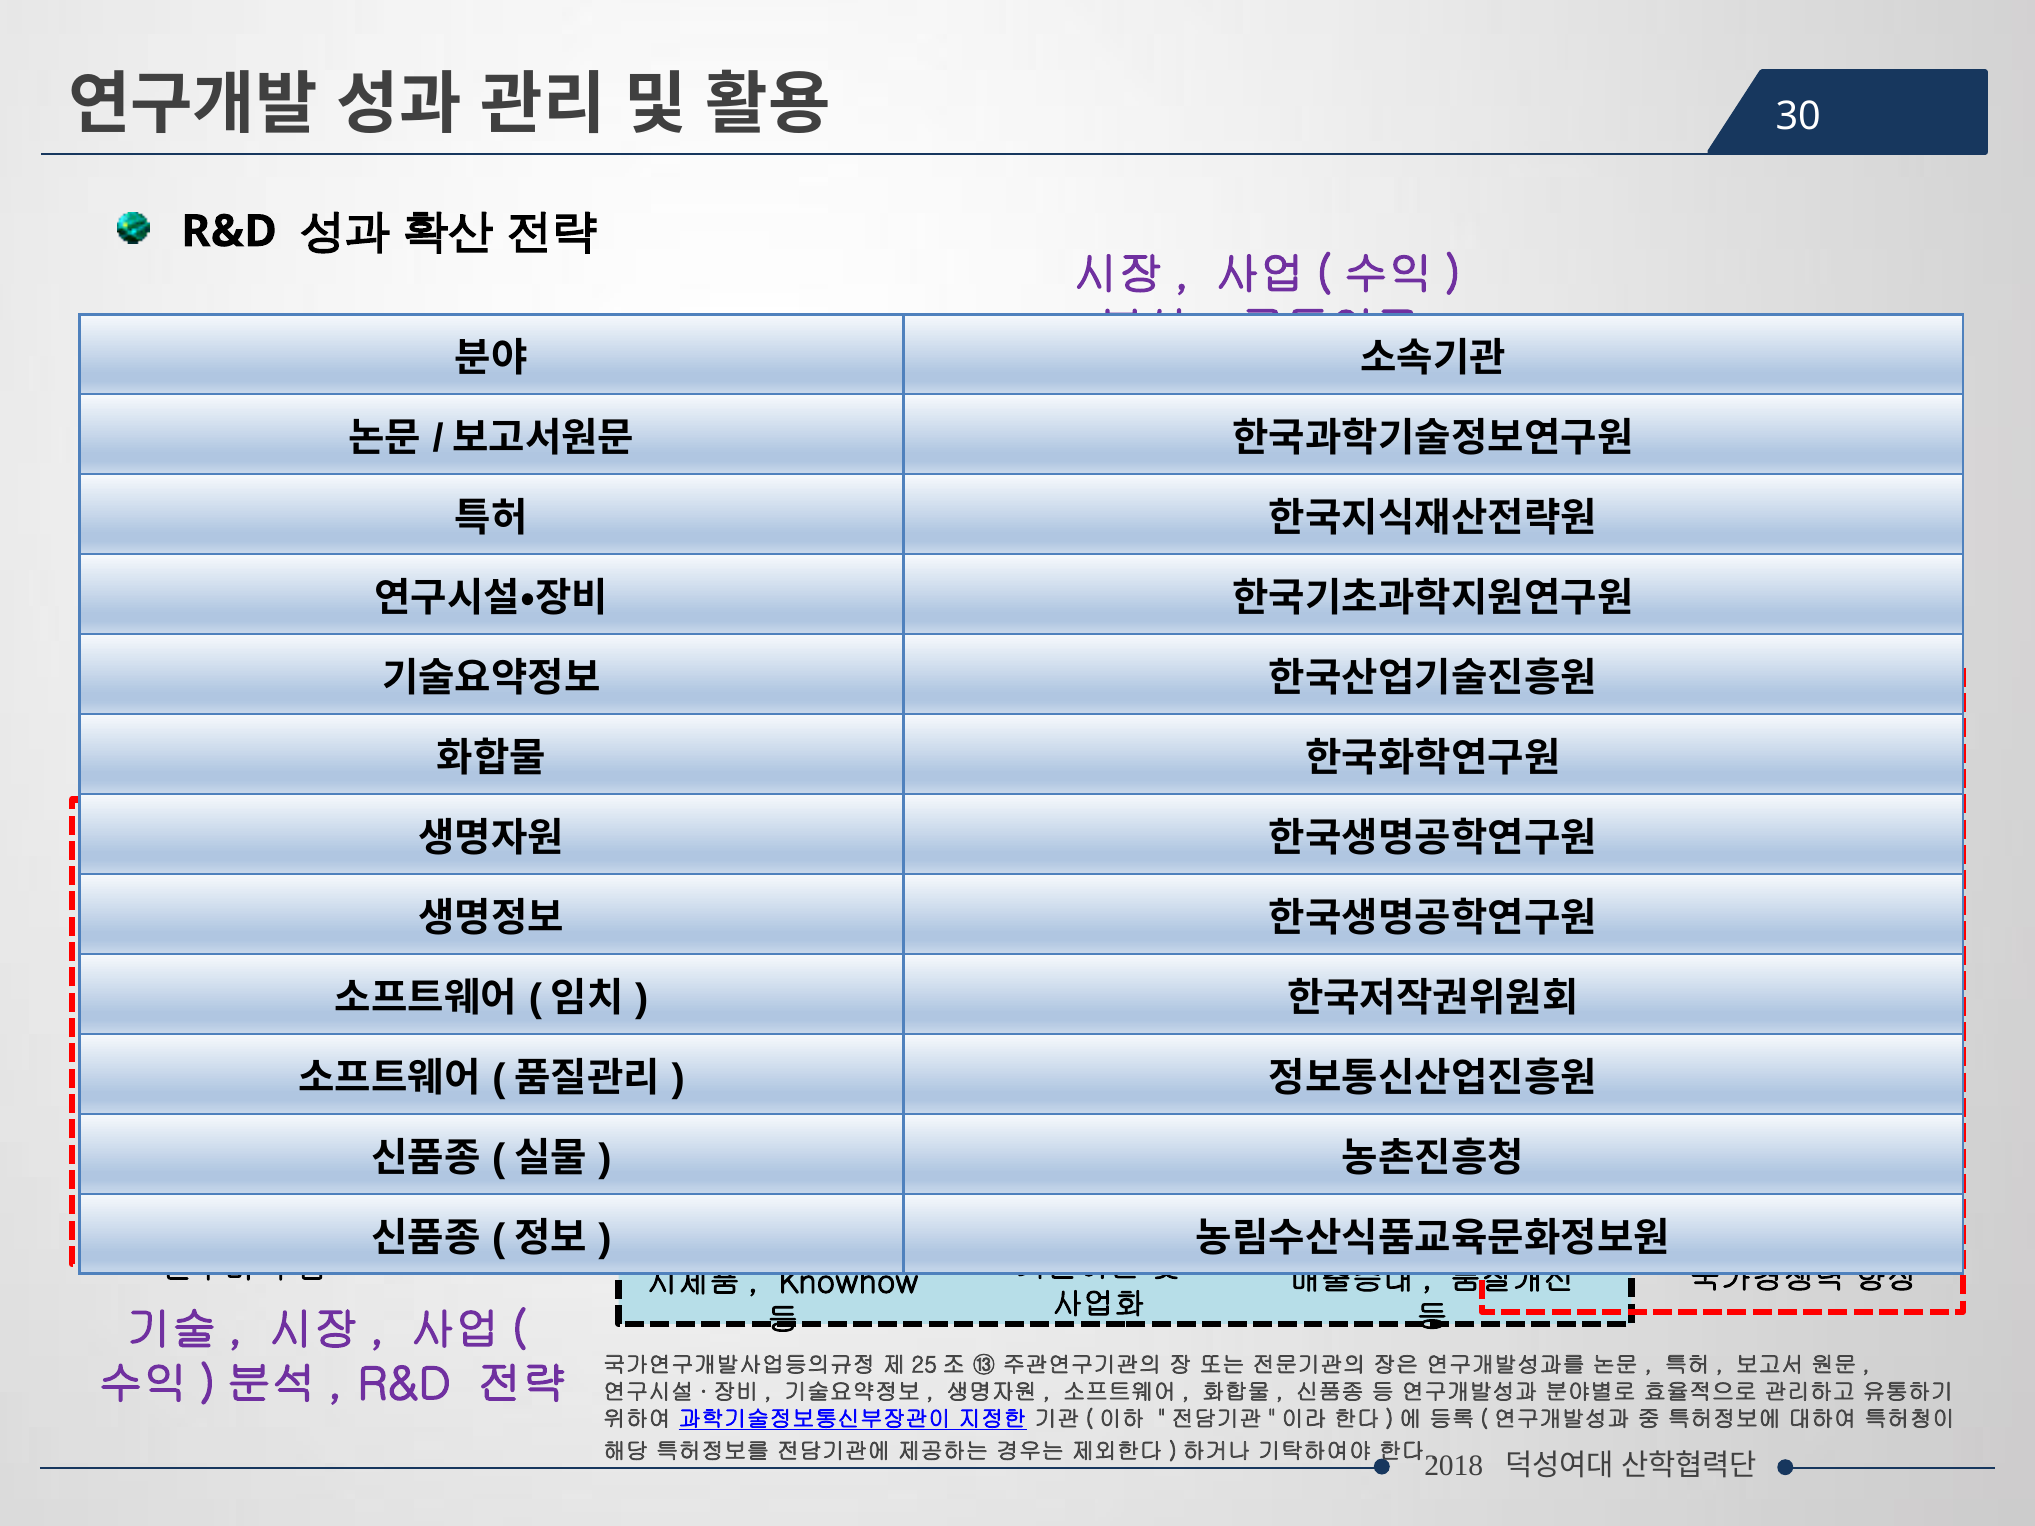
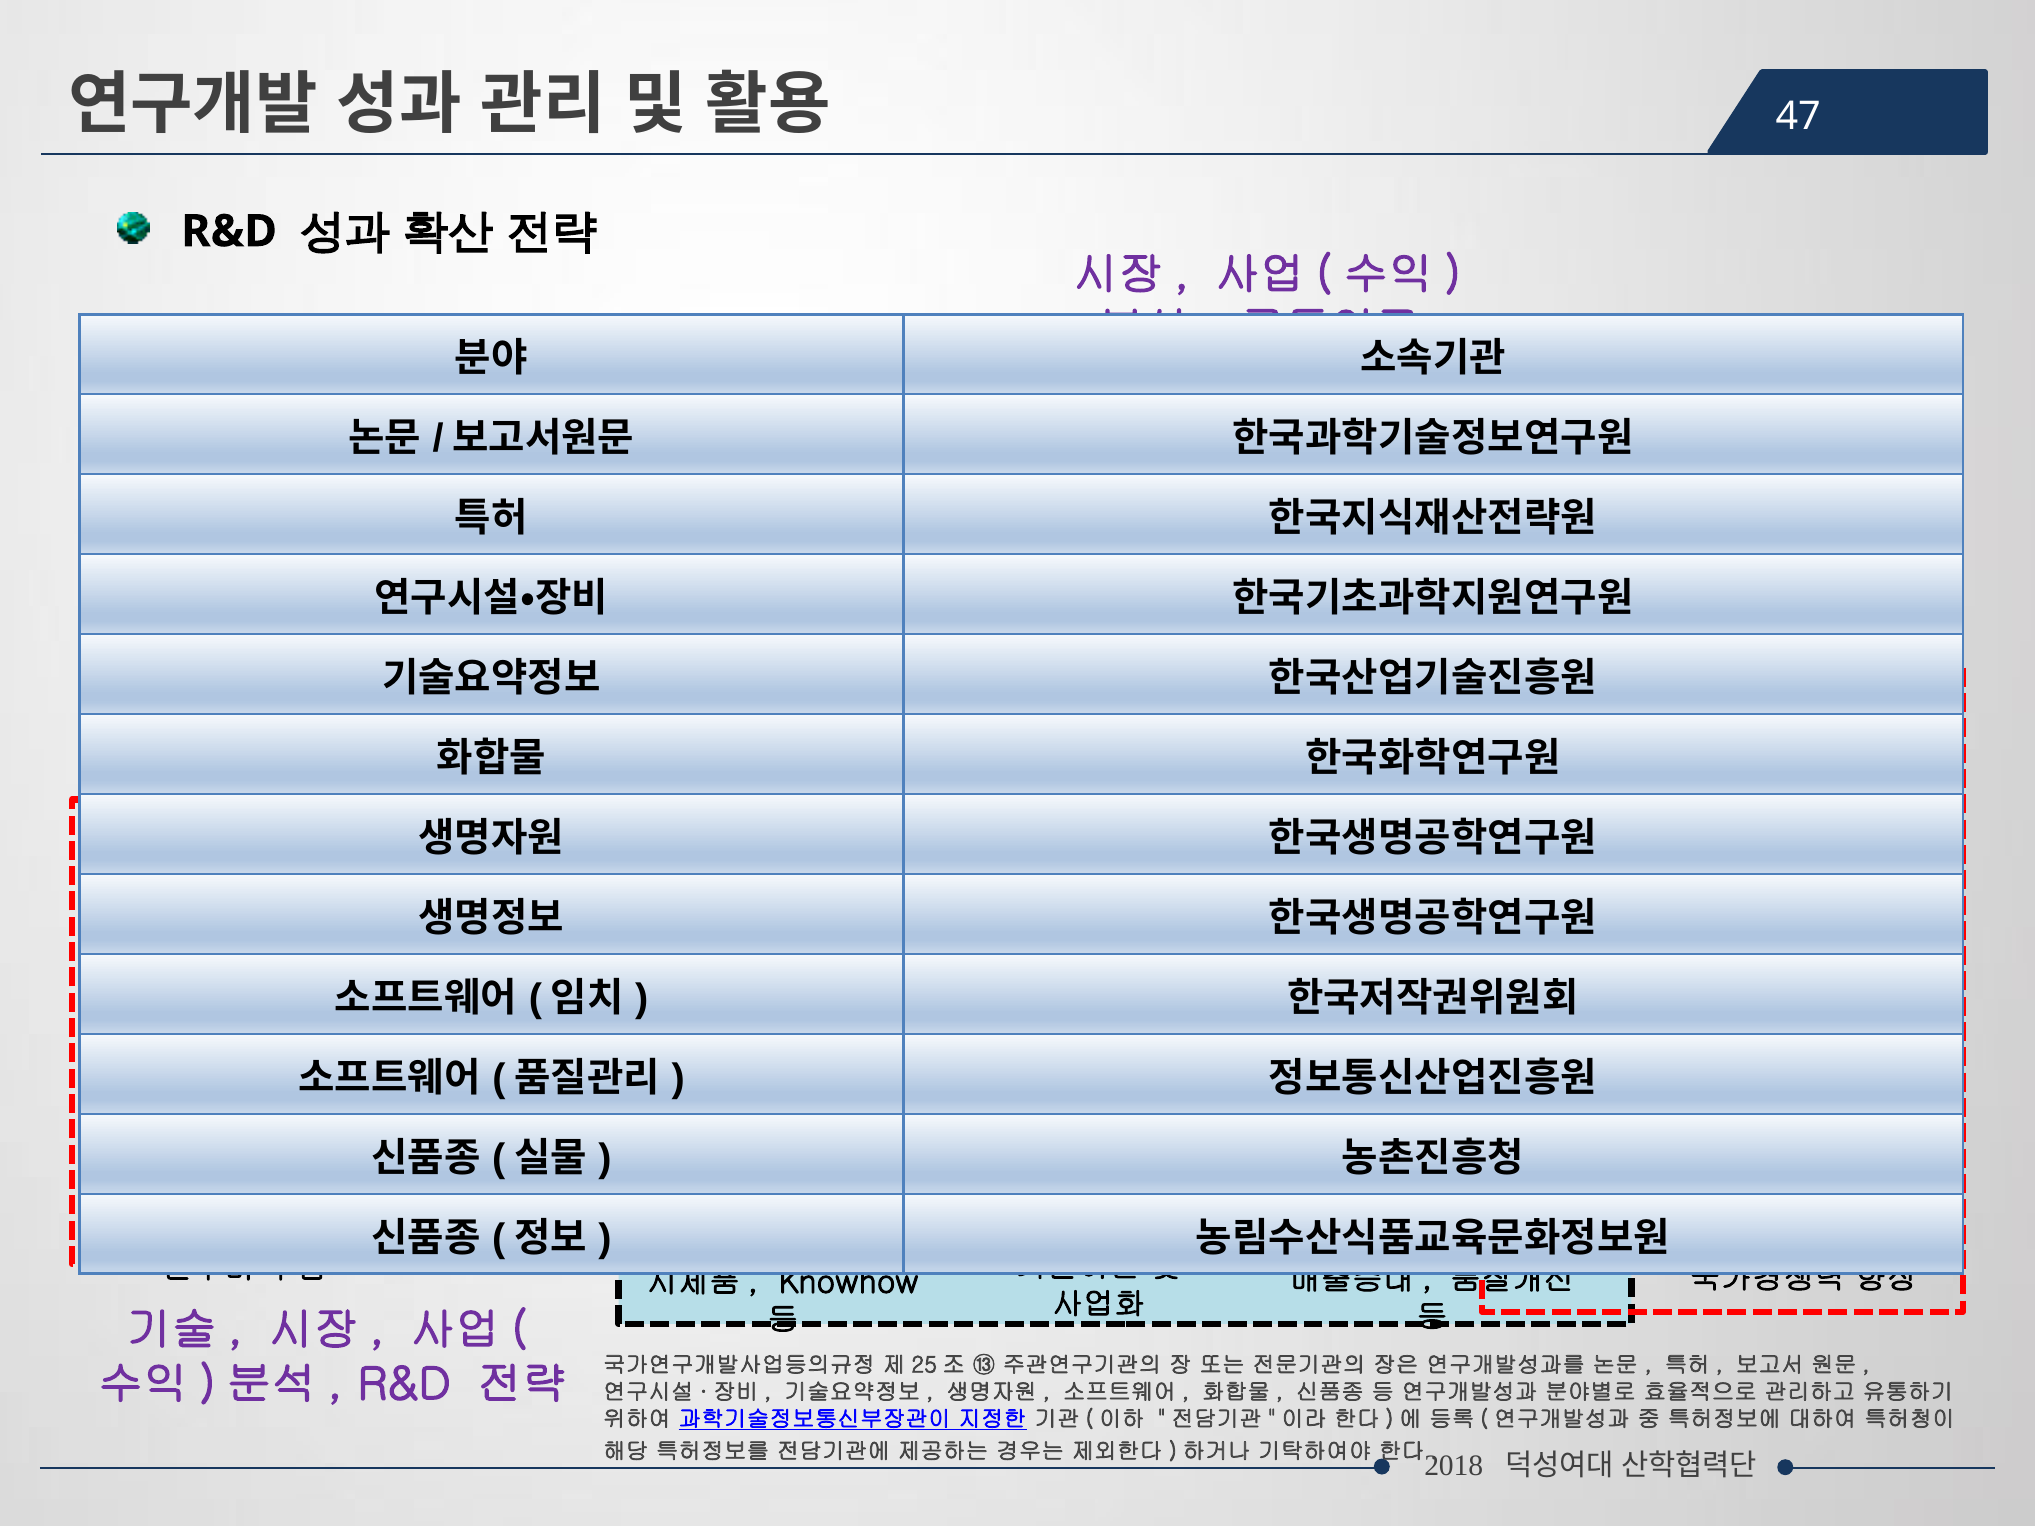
30: 30 -> 47 (1798, 116)
